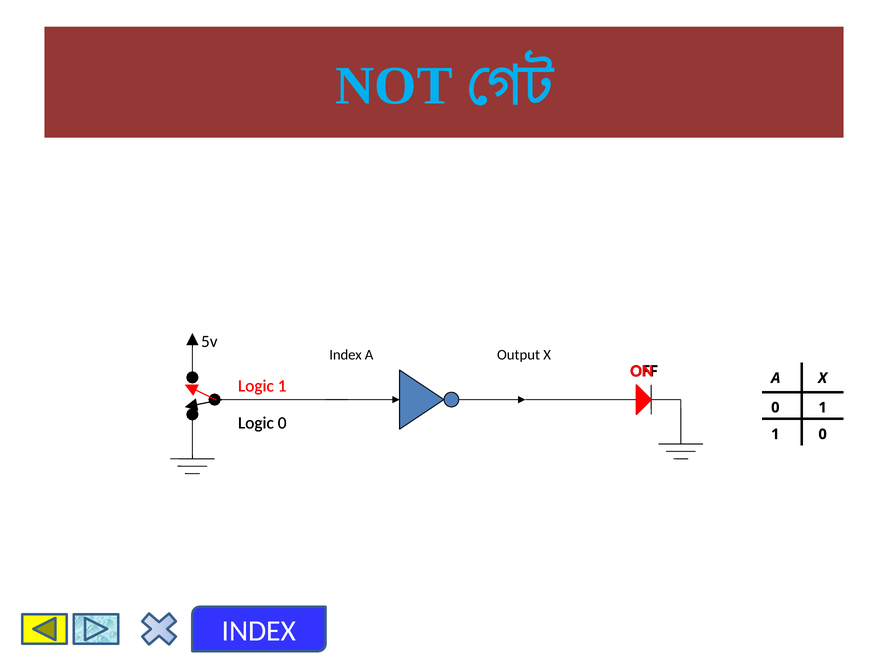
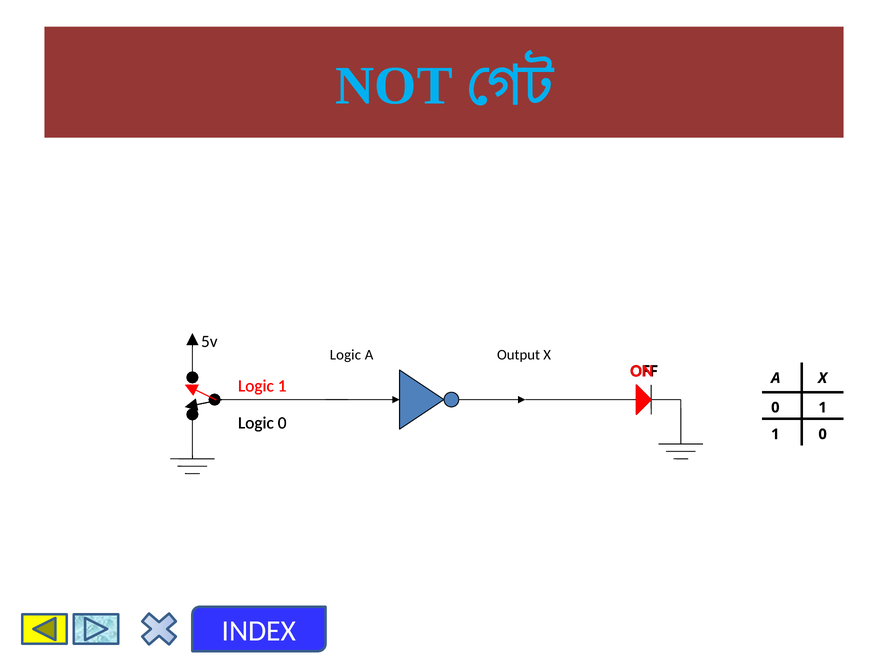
Index: Index -> Logic (345, 355)
